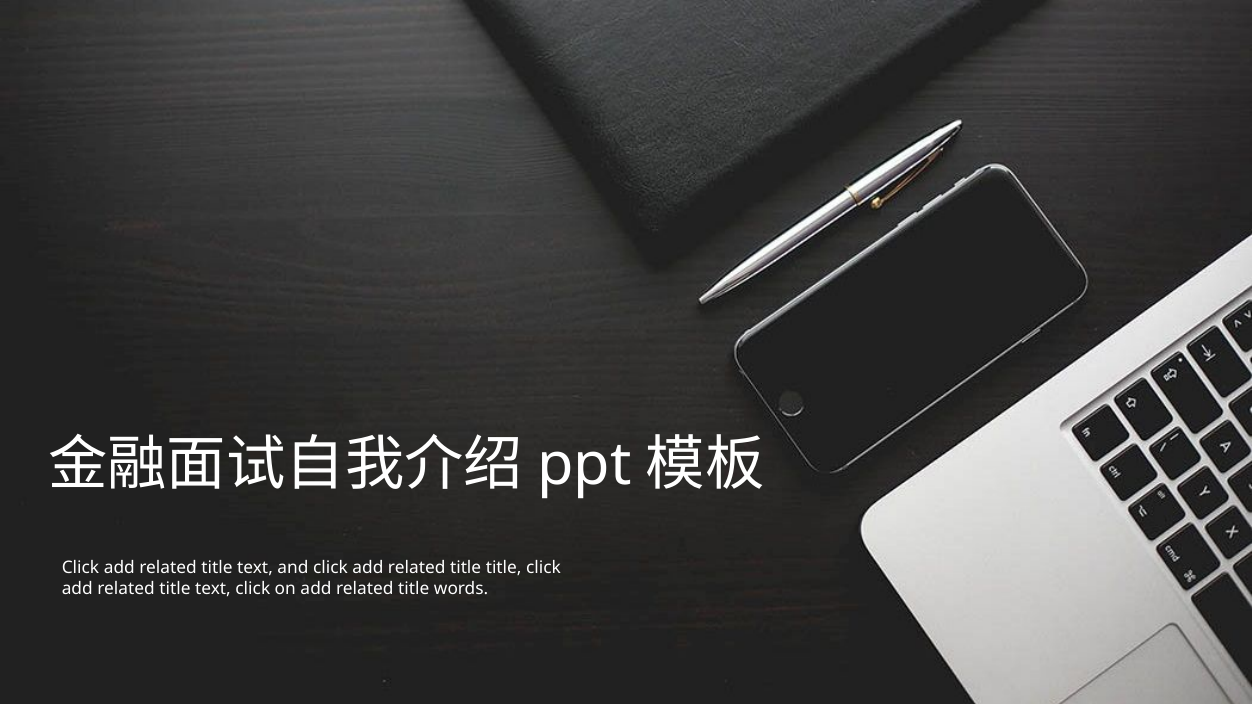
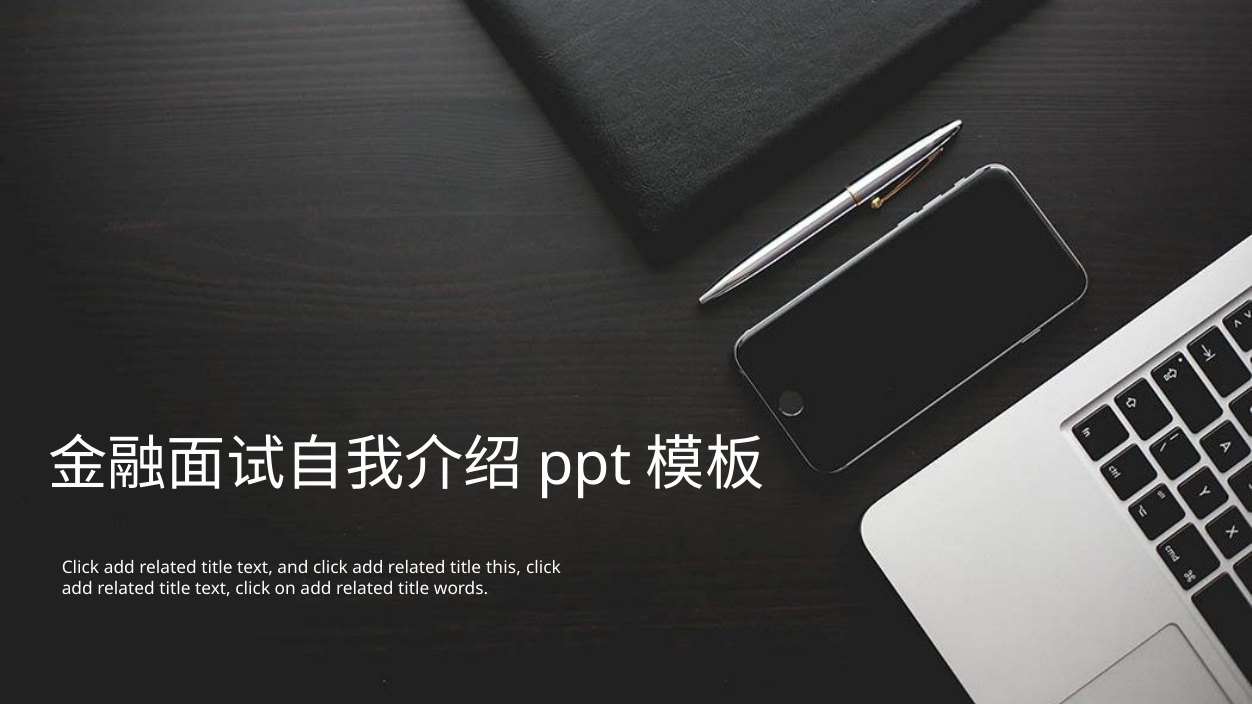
title title: title -> this (504, 568)
